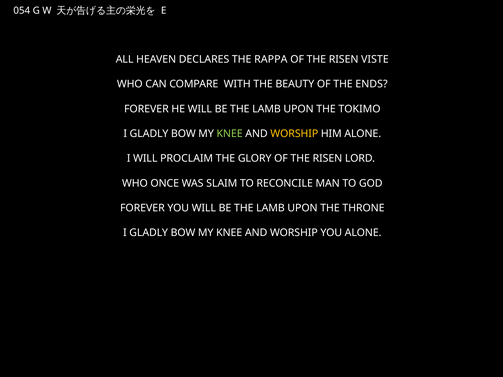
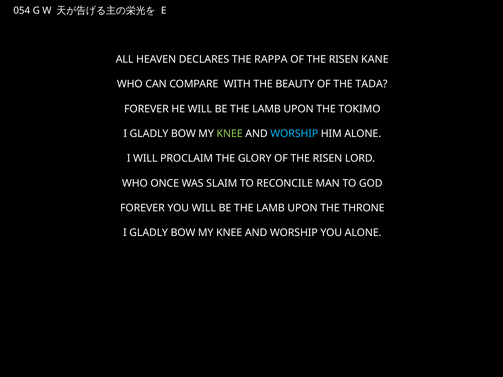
VISTE: VISTE -> KANE (375, 59)
ENDS: ENDS -> TADA (371, 84)
WORSHIP colour: yellow -> light blue (294, 134)
